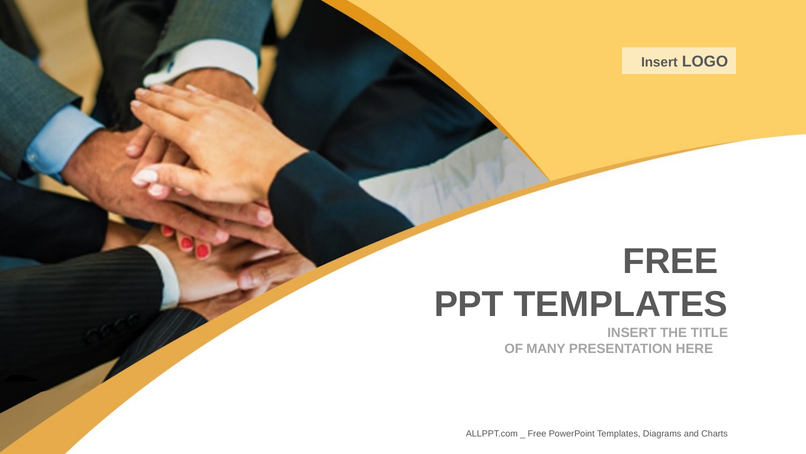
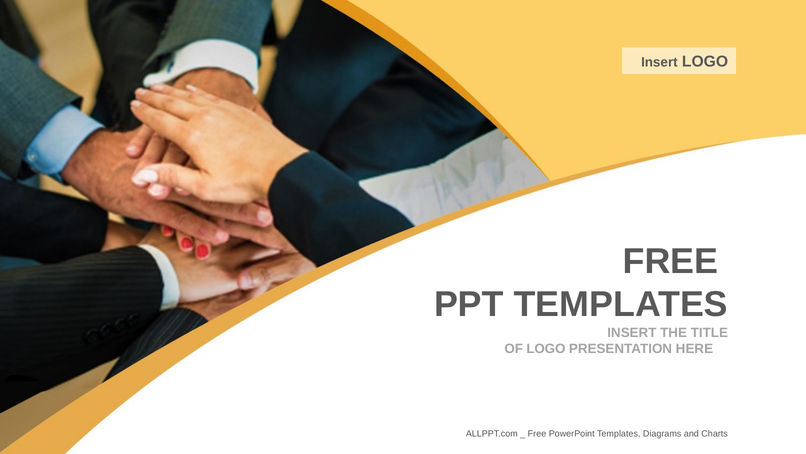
OF MANY: MANY -> LOGO (546, 348)
